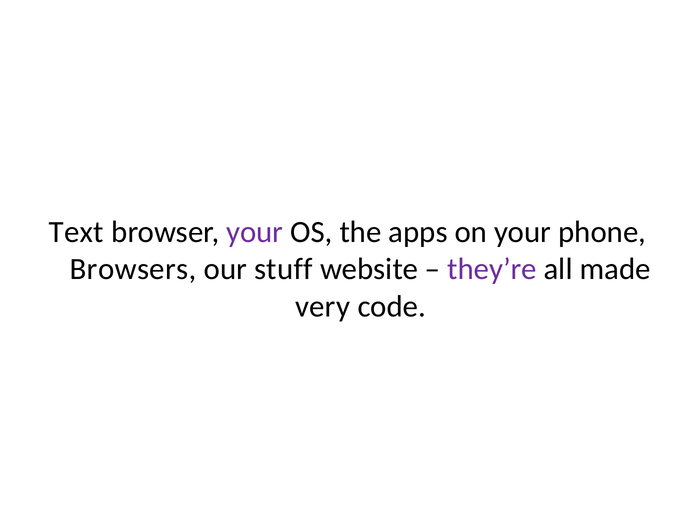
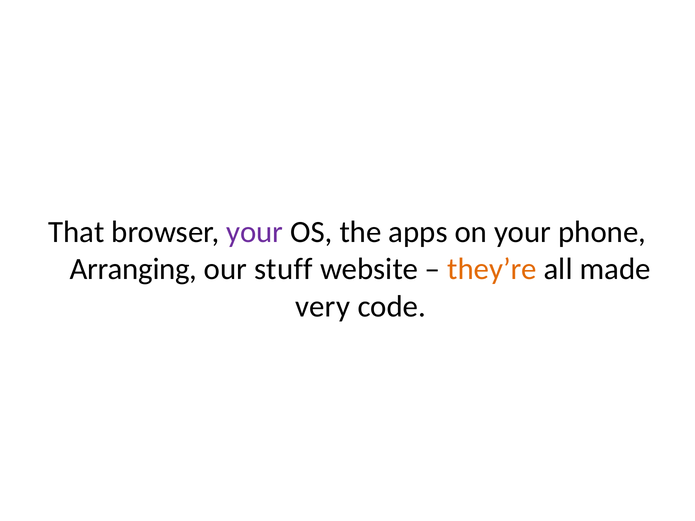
Text: Text -> That (76, 232)
Browsers: Browsers -> Arranging (133, 269)
they’re colour: purple -> orange (492, 269)
